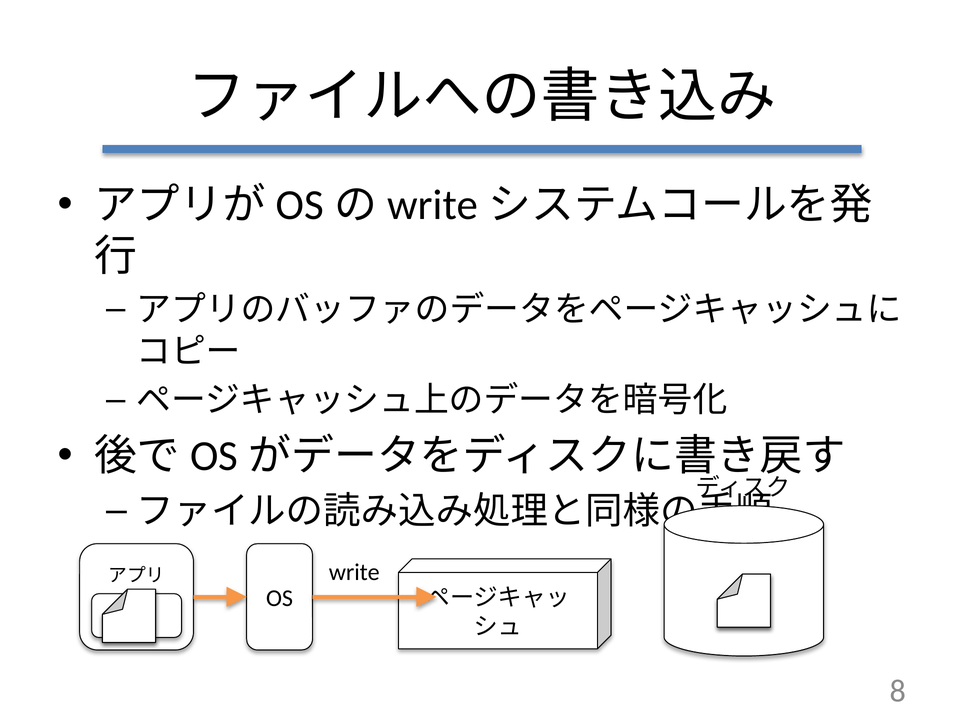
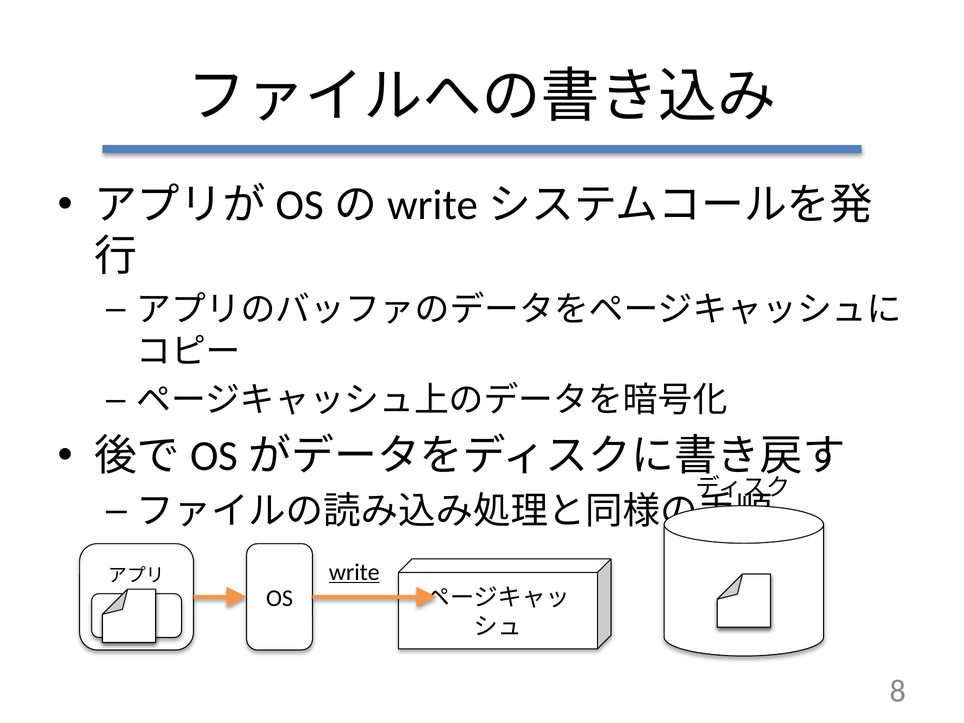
write underline: none -> present (354, 572)
